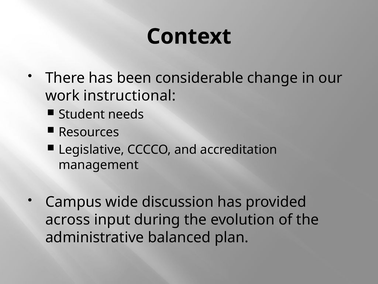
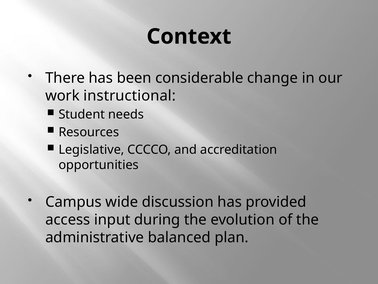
management: management -> opportunities (99, 165)
across: across -> access (68, 219)
